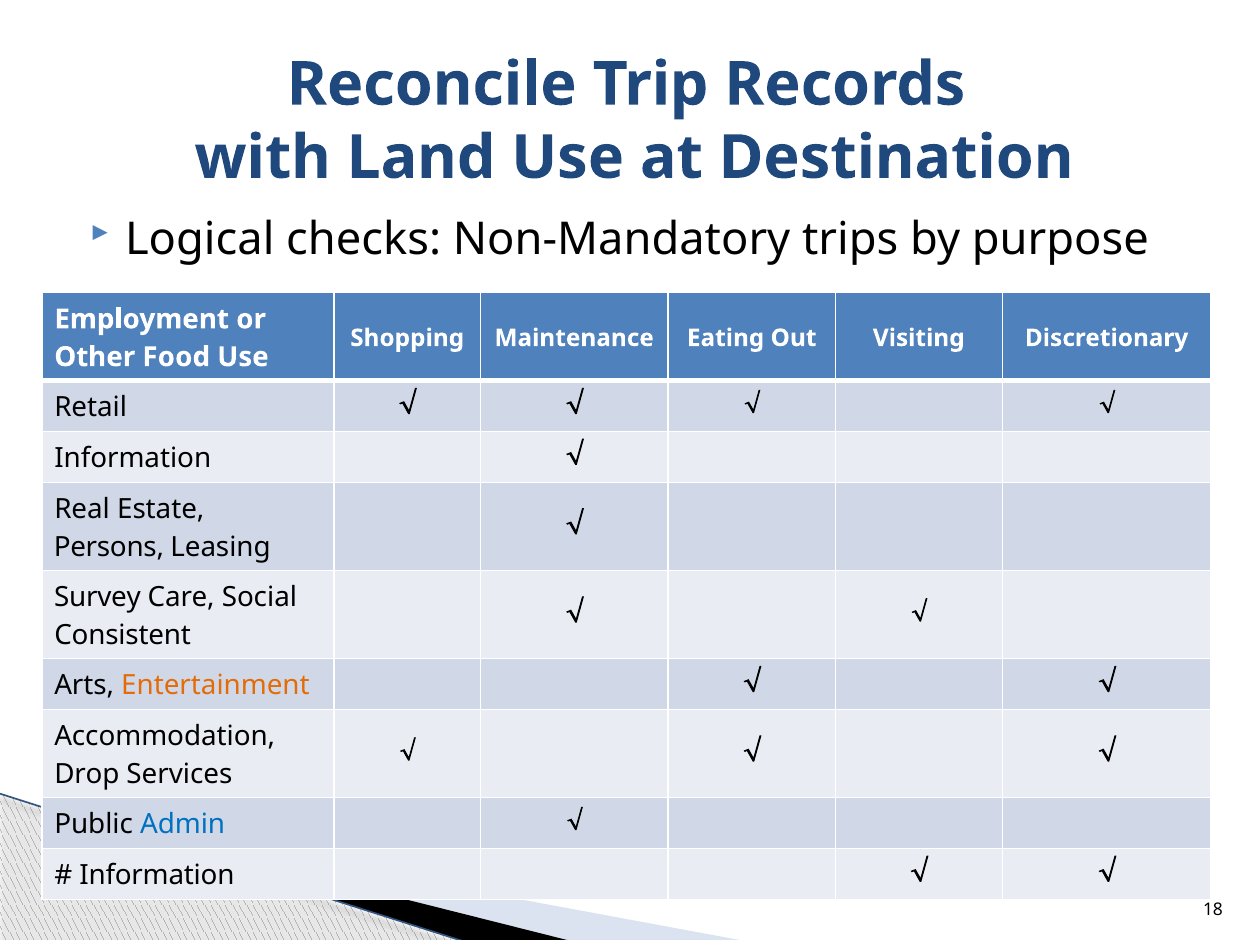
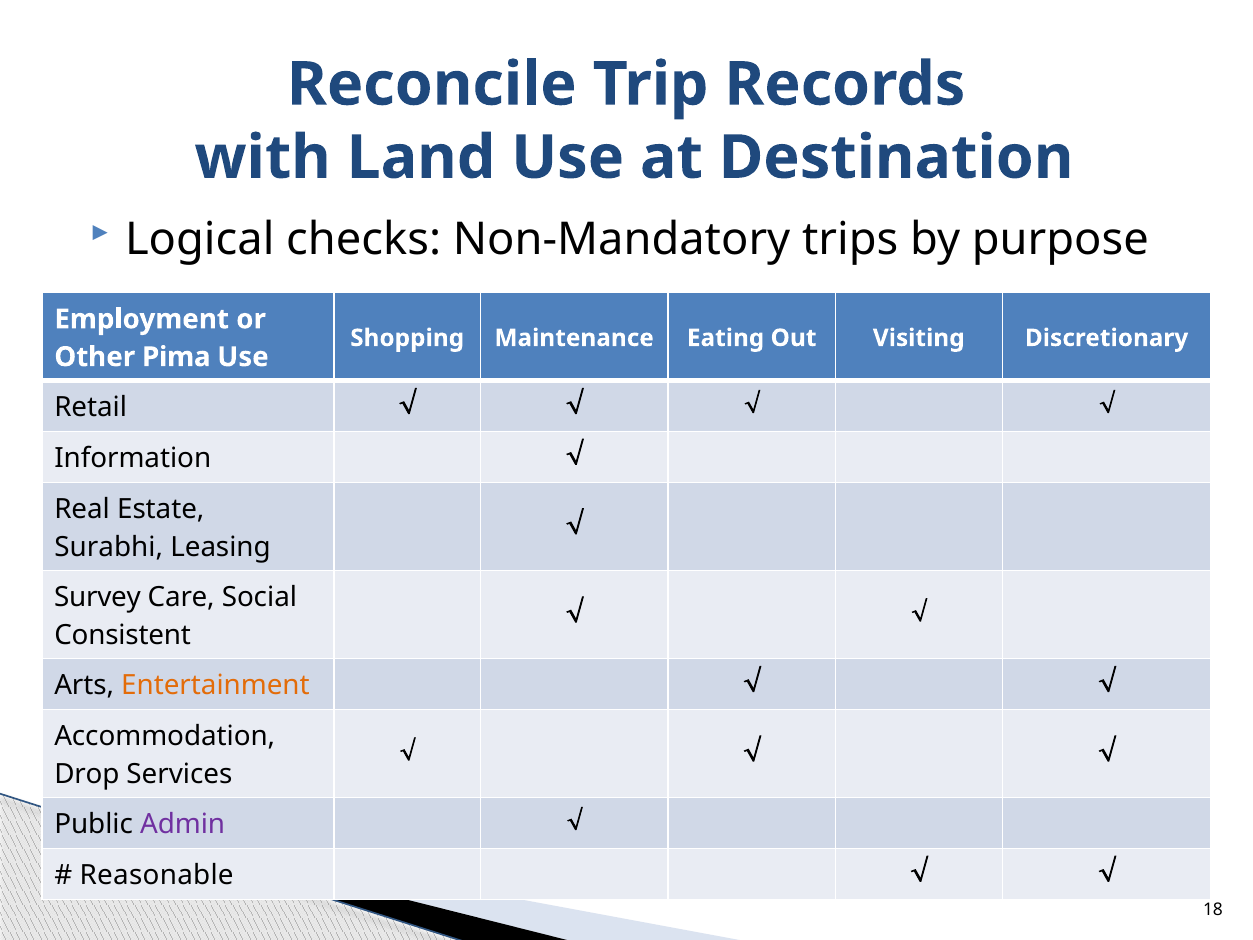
Food: Food -> Pima (176, 357)
Persons: Persons -> Surabhi (109, 547)
Admin colour: blue -> purple (183, 824)
Information: Information -> Reasonable (157, 875)
